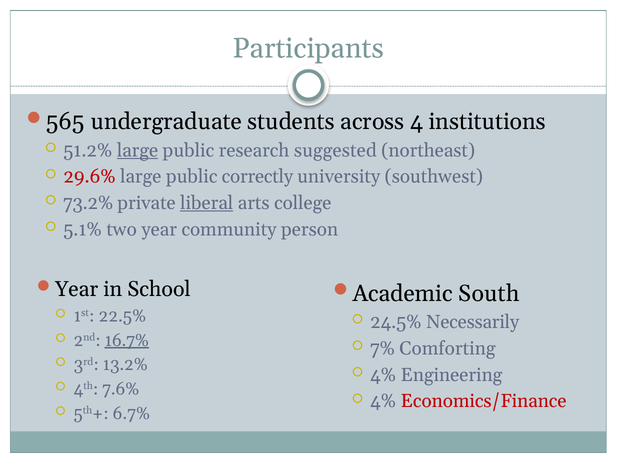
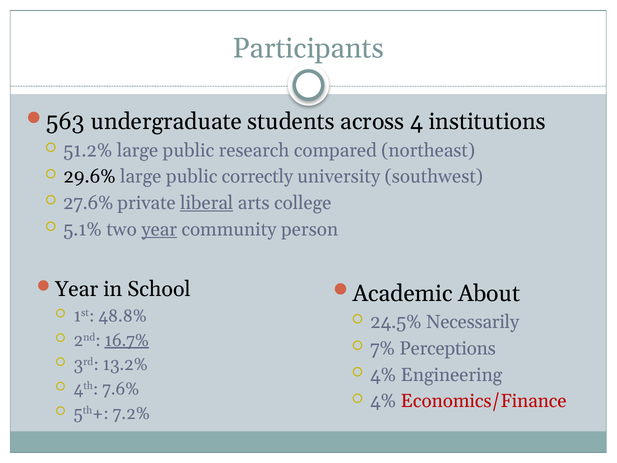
565: 565 -> 563 (65, 122)
large underline: present -> none (138, 150)
suggested: suggested -> compared (335, 150)
29.6% colour: red -> black (90, 177)
73.2%: 73.2% -> 27.6% (88, 203)
year underline: none -> present (159, 229)
South: South -> About (489, 293)
22.5%: 22.5% -> 48.8% (123, 316)
Comforting: Comforting -> Perceptions (448, 348)
6.7%: 6.7% -> 7.2% (131, 413)
